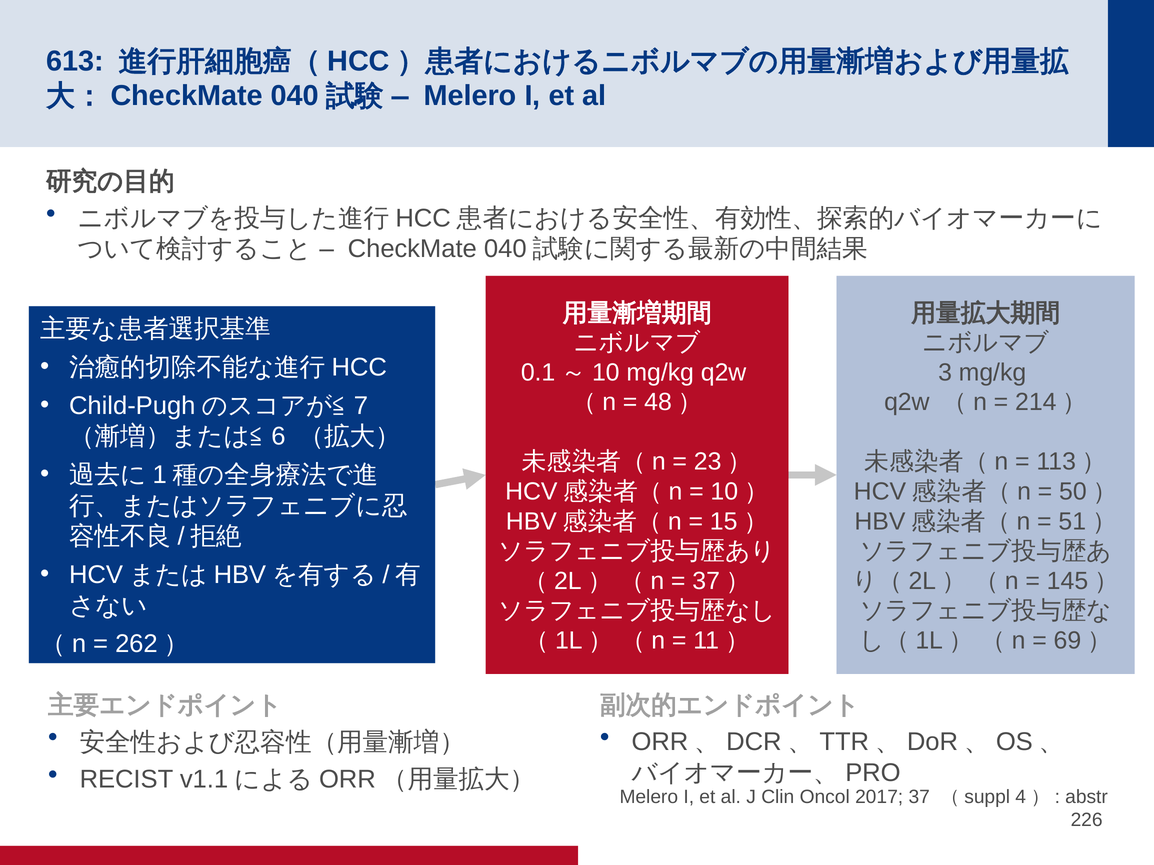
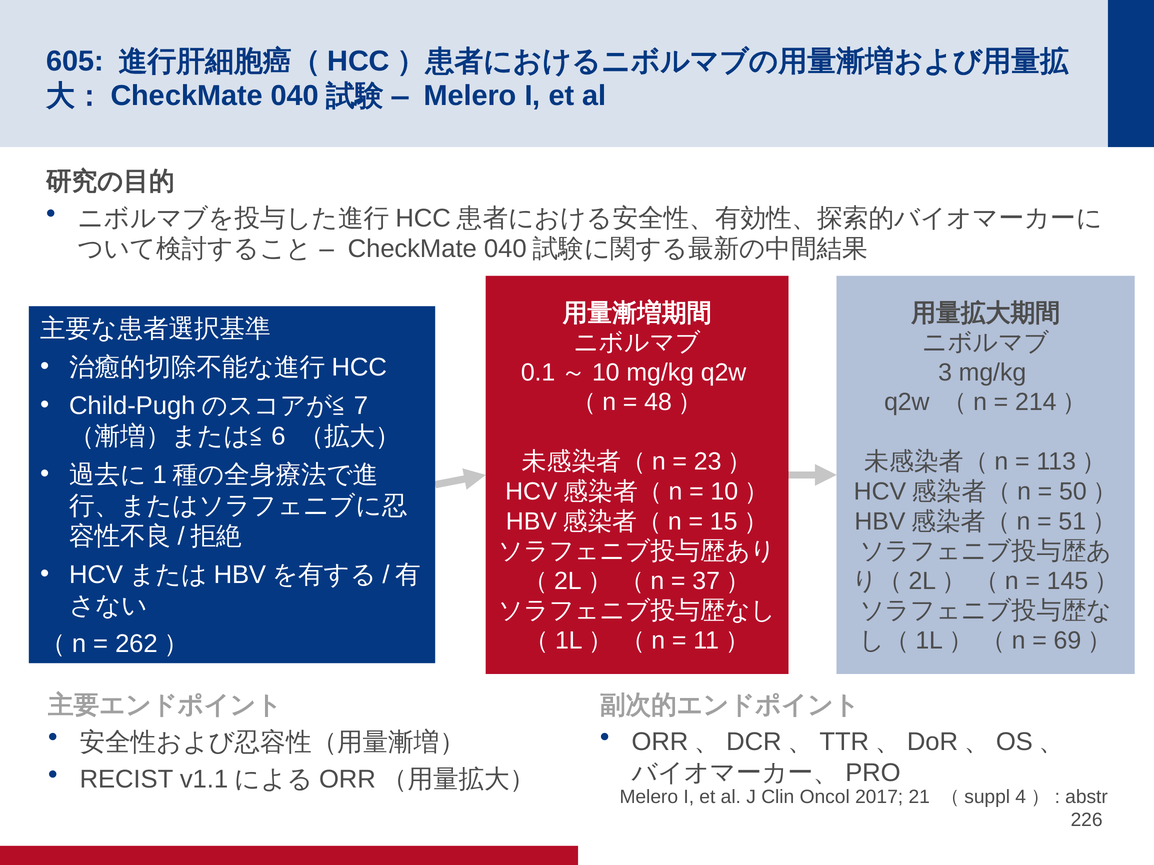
613: 613 -> 605 (75, 61)
37: 37 -> 21 (919, 798)
